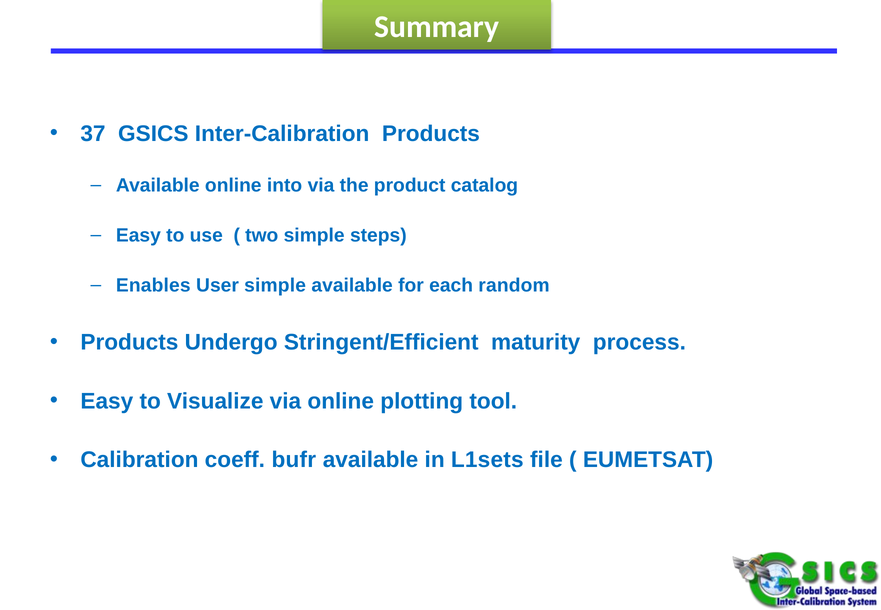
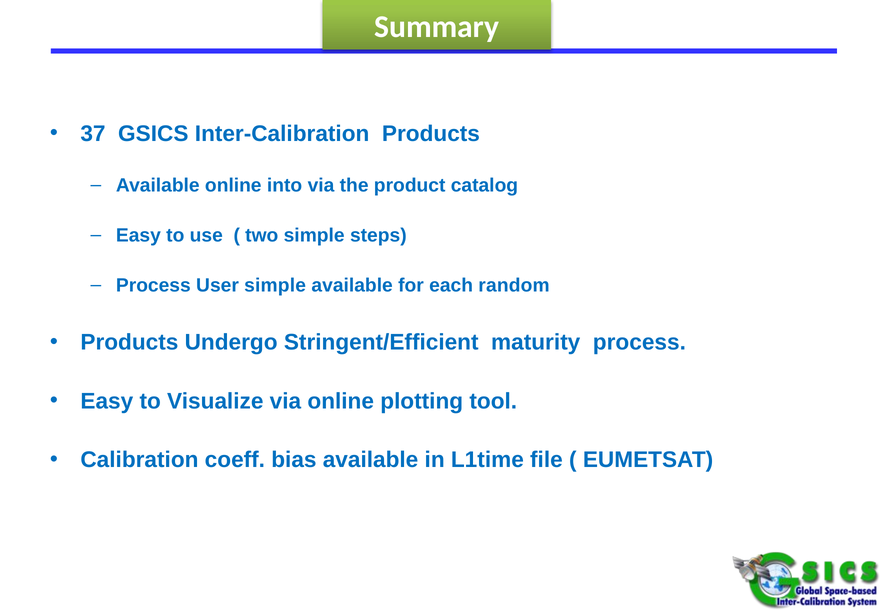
Enables: Enables -> Process (153, 285)
bufr: bufr -> bias (294, 460)
L1sets: L1sets -> L1time (487, 460)
